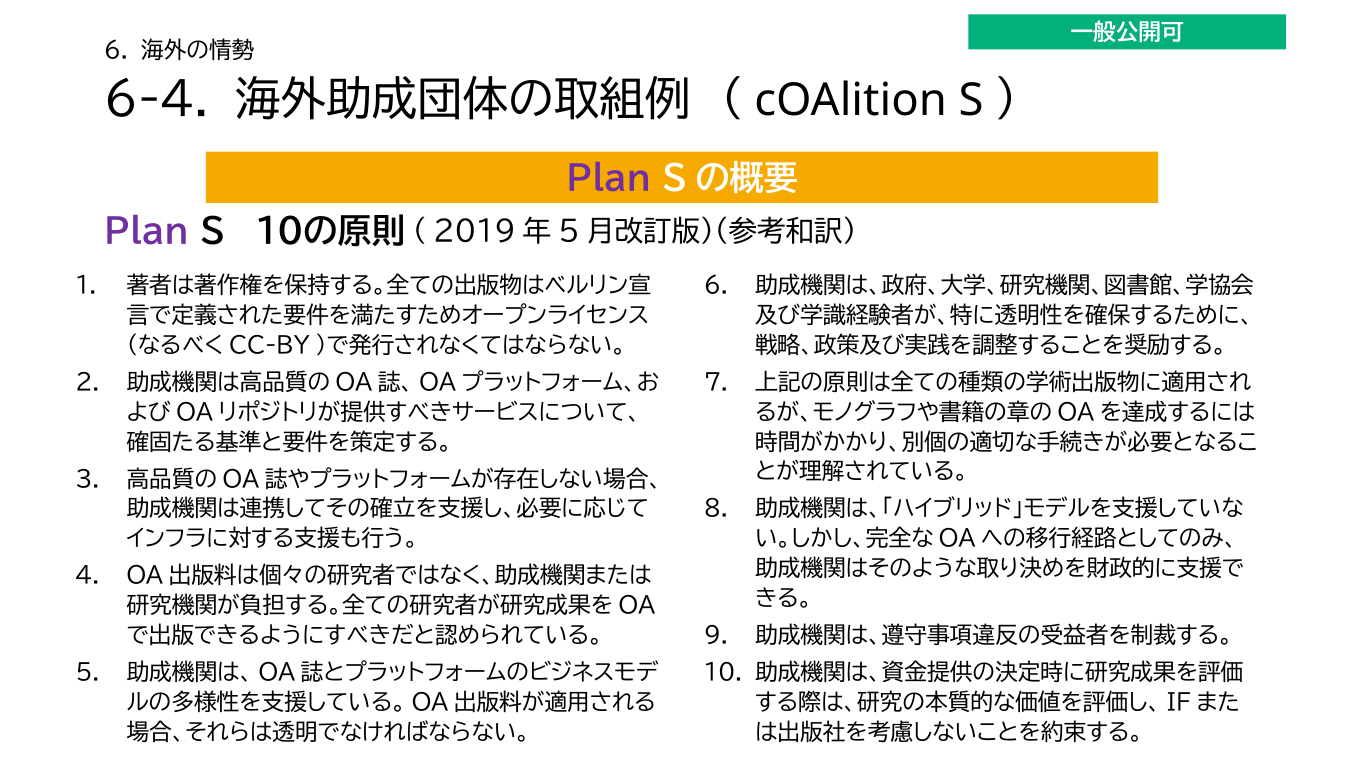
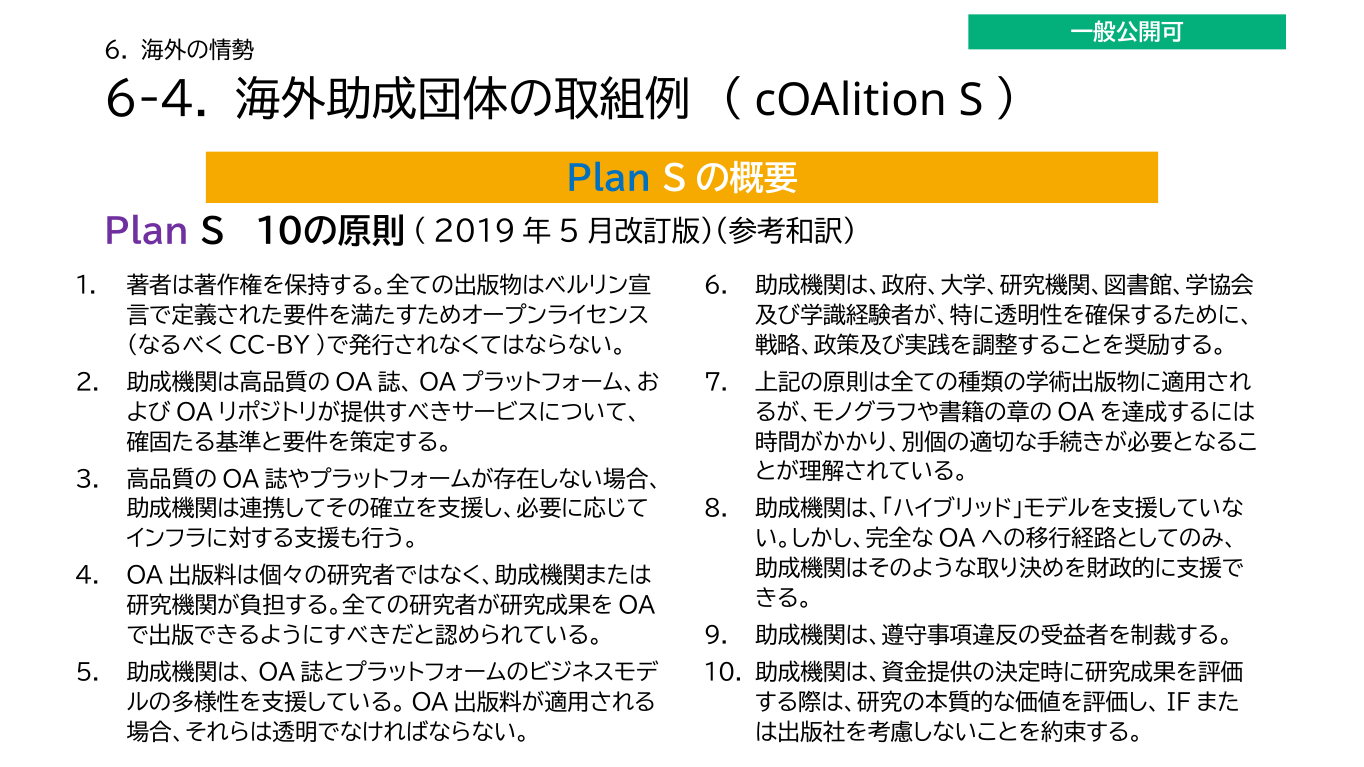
Plan colour: purple -> blue (609, 180)
